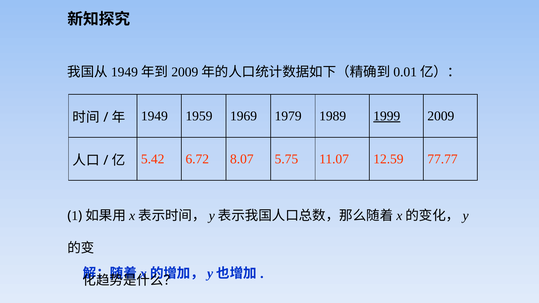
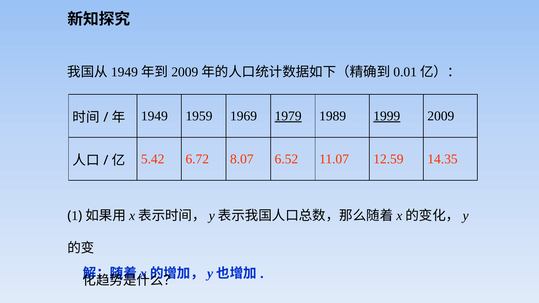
1979 underline: none -> present (288, 116)
5.75: 5.75 -> 6.52 (286, 159)
77.77: 77.77 -> 14.35 (443, 159)
